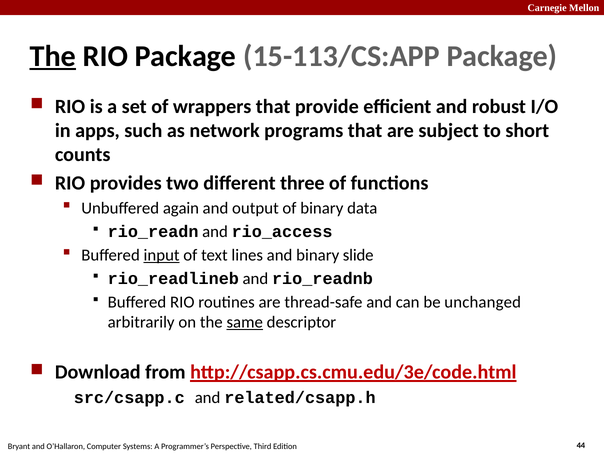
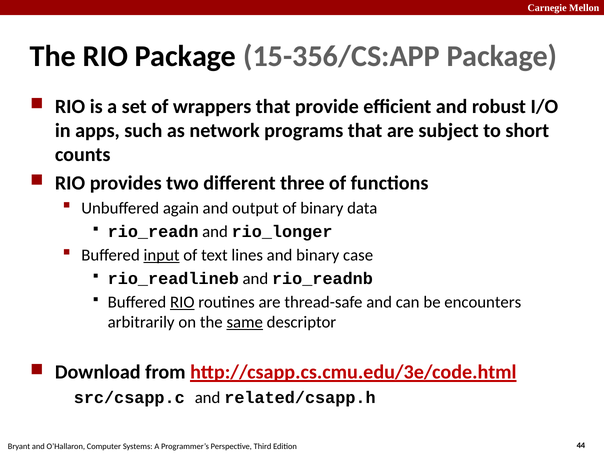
The underline: present -> none (53, 56)
15-113/CS:APP: 15-113/CS:APP -> 15-356/CS:APP (342, 56)
rio_access: rio_access -> rio_longer (282, 232)
slide: slide -> case (358, 255)
RIO underline: none -> present (182, 302)
unchanged: unchanged -> encounters (483, 302)
